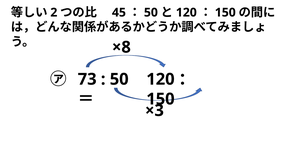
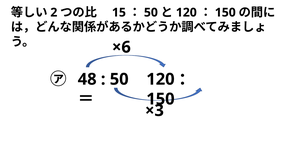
45: 45 -> 15 (119, 12)
×8: ×8 -> ×6 (121, 47)
73: 73 -> 48 (87, 79)
